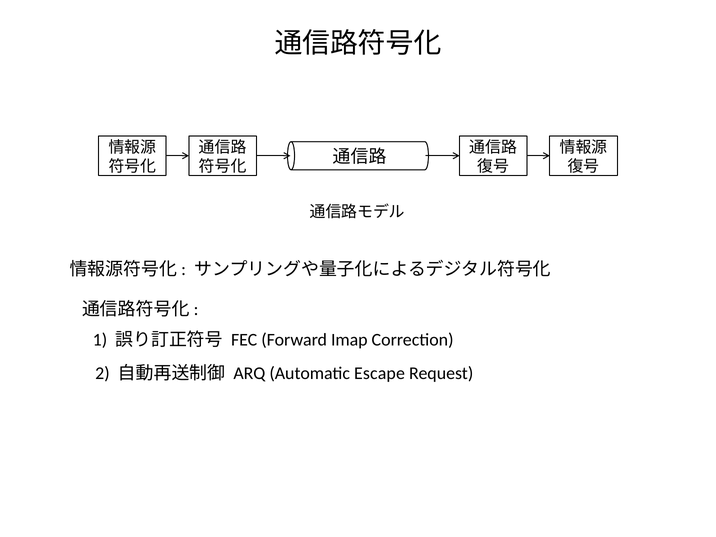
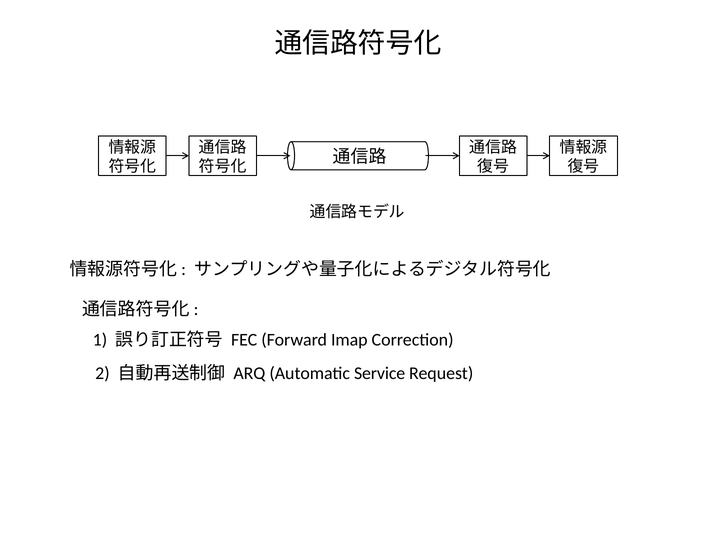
Escape: Escape -> Service (380, 373)
